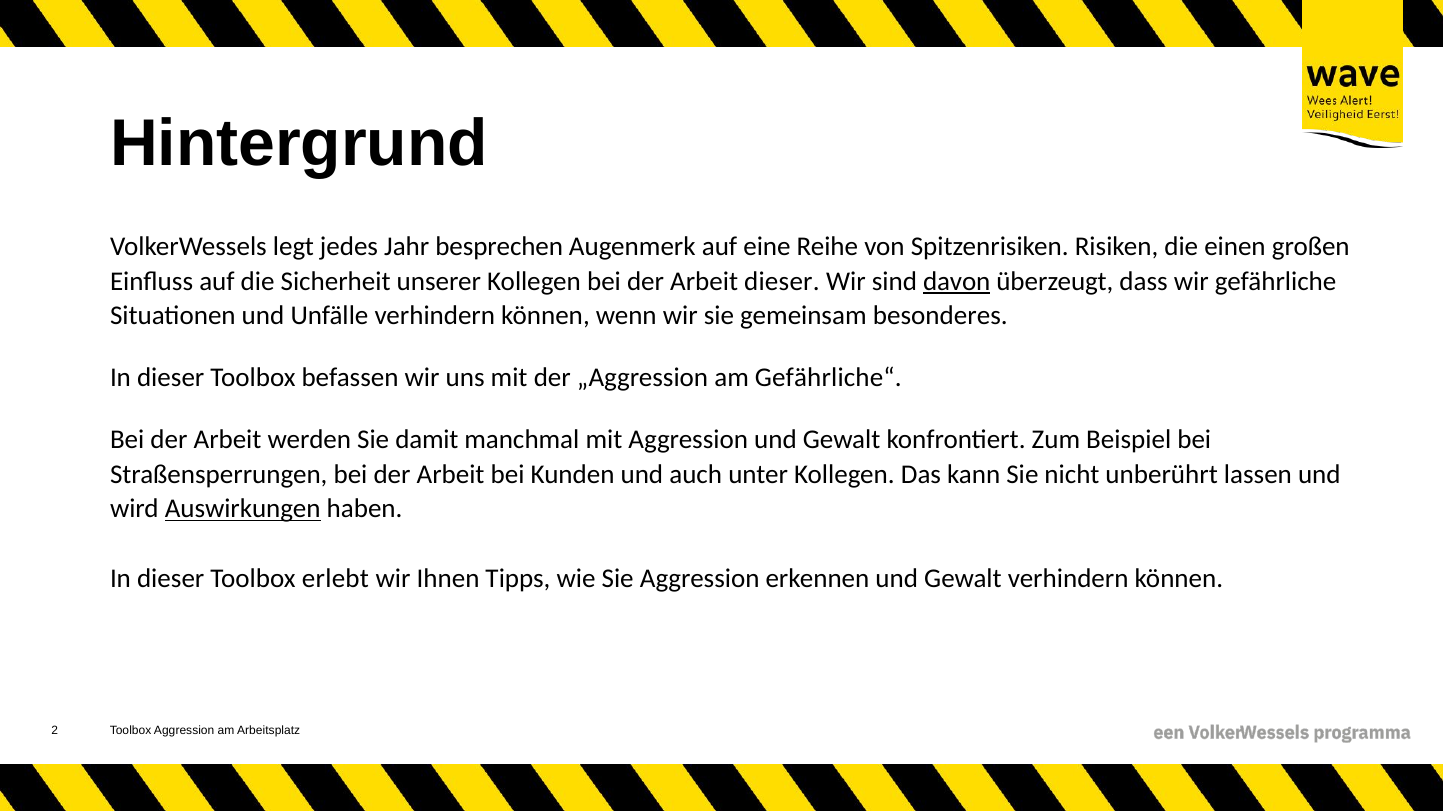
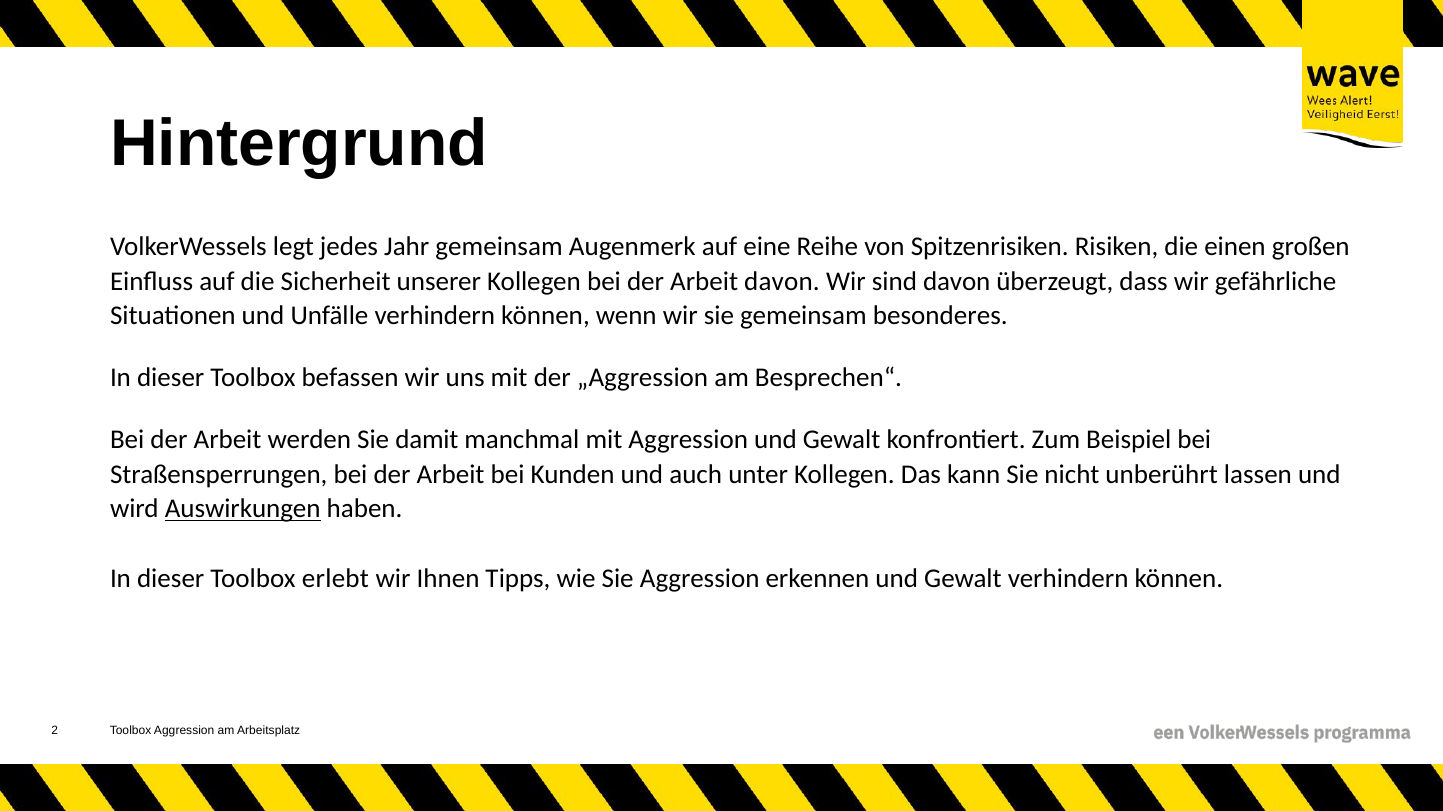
Jahr besprechen: besprechen -> gemeinsam (499, 247)
Arbeit dieser: dieser -> davon (782, 282)
davon underline: present -> none (957, 282)
Gefährliche“: Gefährliche“ -> Besprechen“ (828, 378)
